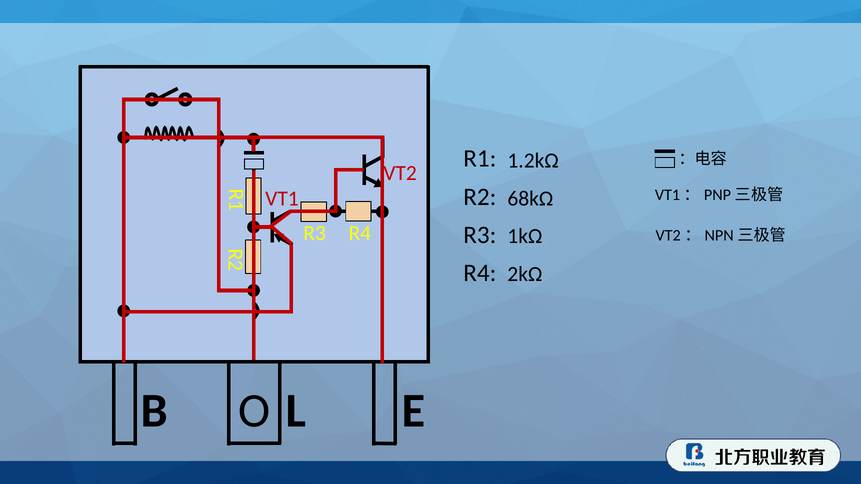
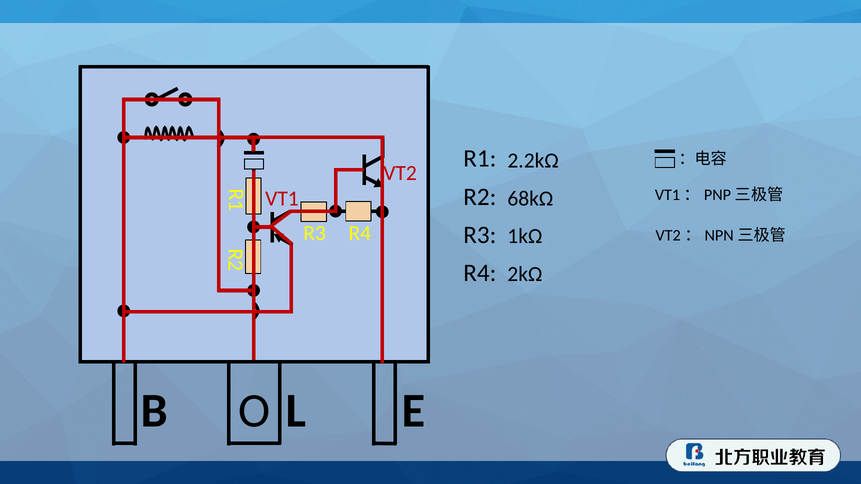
1.2kΩ: 1.2kΩ -> 2.2kΩ (533, 161)
